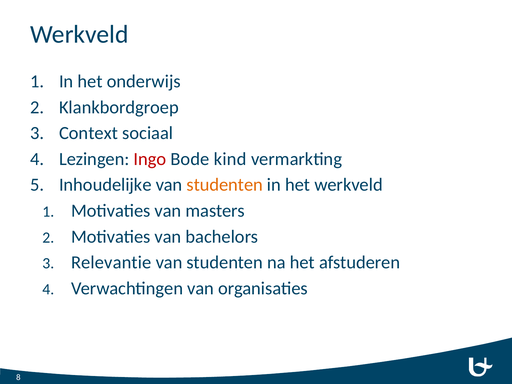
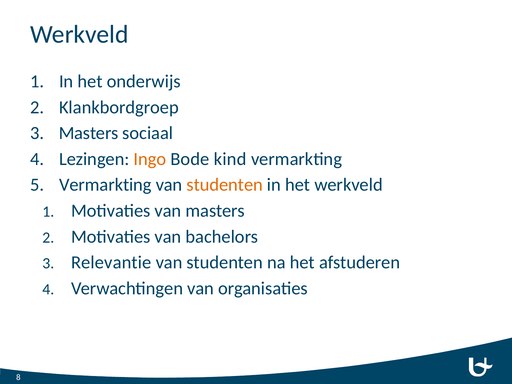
Context: Context -> Masters (89, 133)
Ingo colour: red -> orange (150, 159)
Inhoudelijke: Inhoudelijke -> Vermarkting (105, 185)
